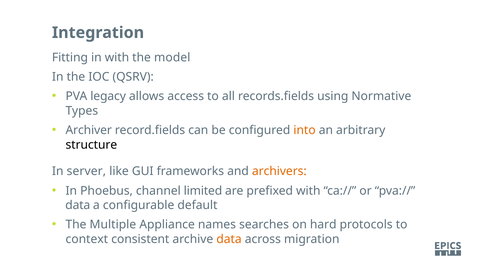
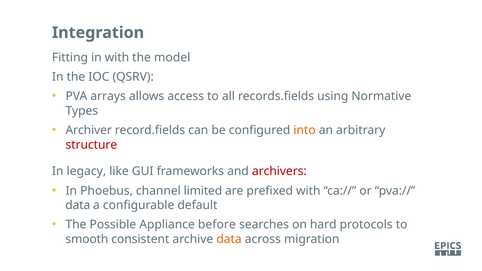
legacy: legacy -> arrays (108, 96)
structure colour: black -> red (91, 145)
server: server -> legacy (86, 171)
archivers colour: orange -> red (279, 171)
Multiple: Multiple -> Possible (113, 225)
names: names -> before (217, 225)
context: context -> smooth (87, 239)
